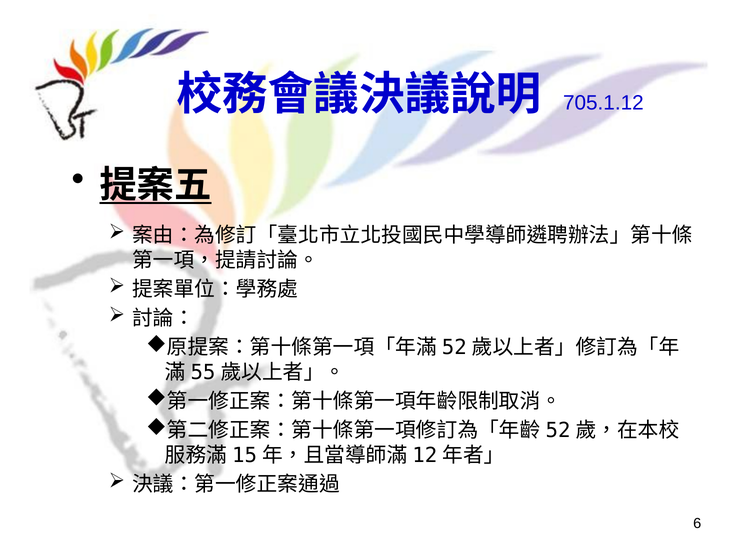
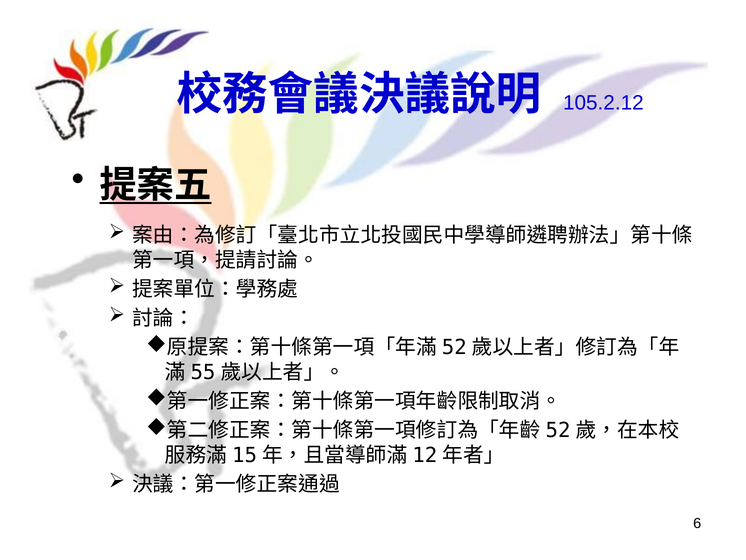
705.1.12: 705.1.12 -> 105.2.12 (603, 103)
